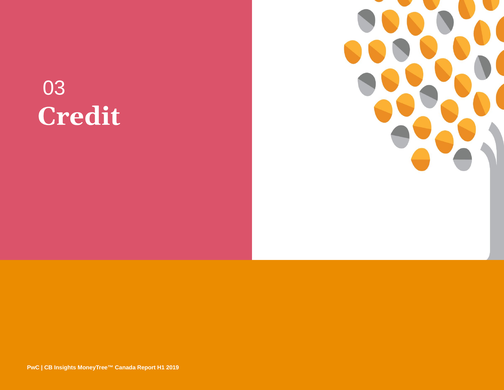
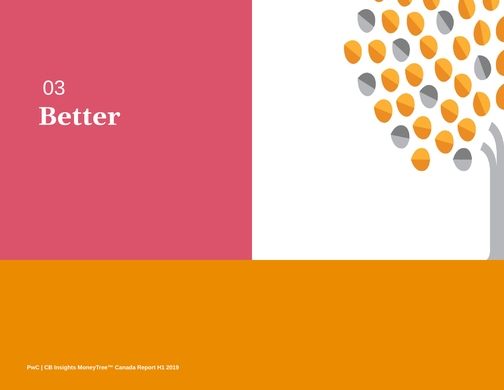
Credit: Credit -> Better (79, 116)
